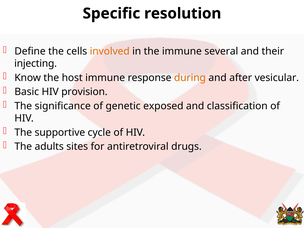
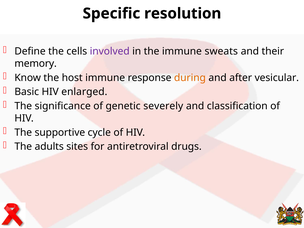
involved colour: orange -> purple (110, 51)
several: several -> sweats (221, 51)
injecting: injecting -> memory (36, 64)
provision: provision -> enlarged (84, 92)
exposed: exposed -> severely (163, 106)
